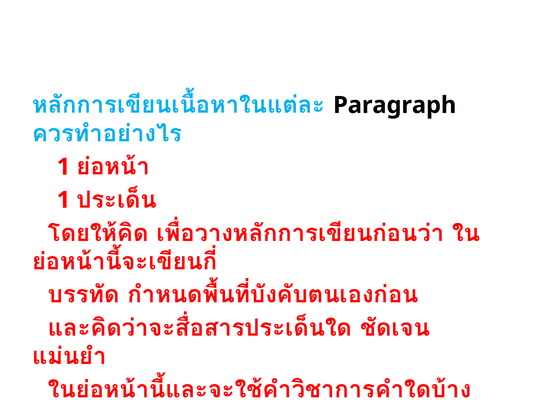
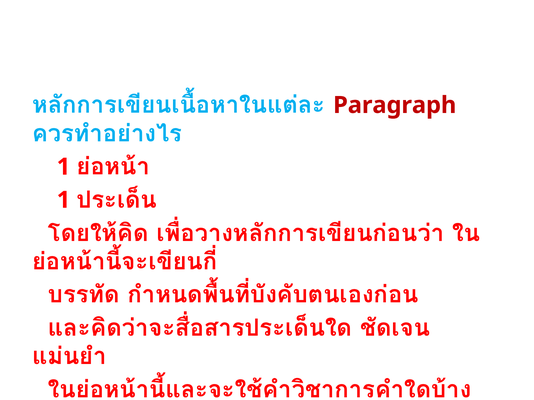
Paragraph colour: black -> red (395, 105)
